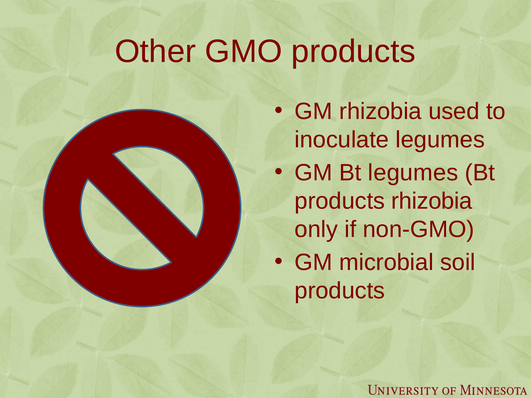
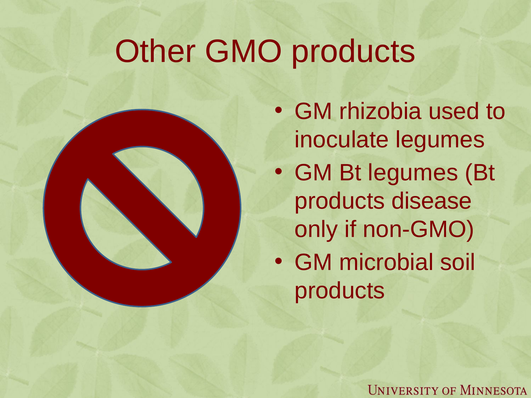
products rhizobia: rhizobia -> disease (432, 201)
